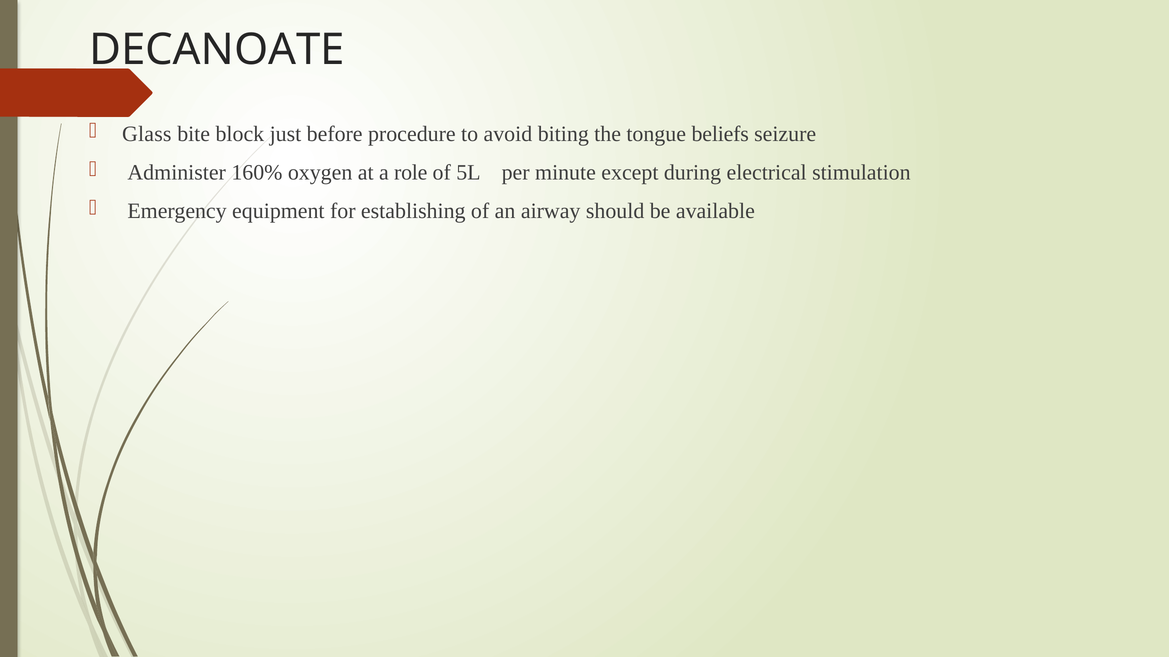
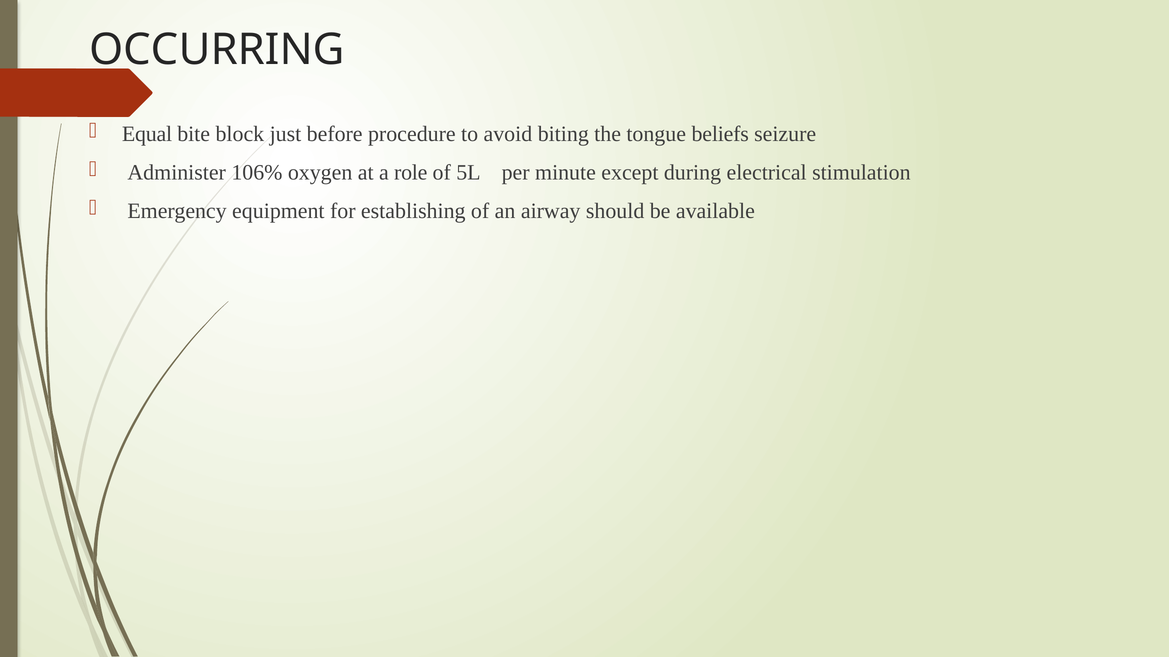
DECANOATE: DECANOATE -> OCCURRING (217, 50)
Glass: Glass -> Equal (147, 134)
160%: 160% -> 106% (257, 173)
